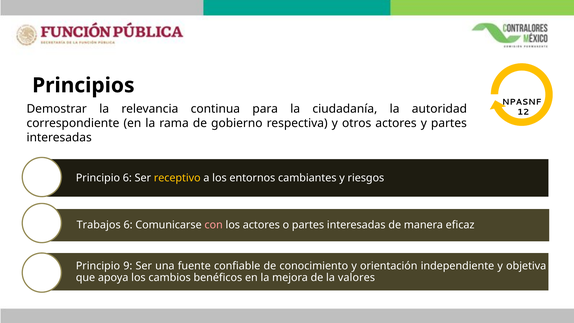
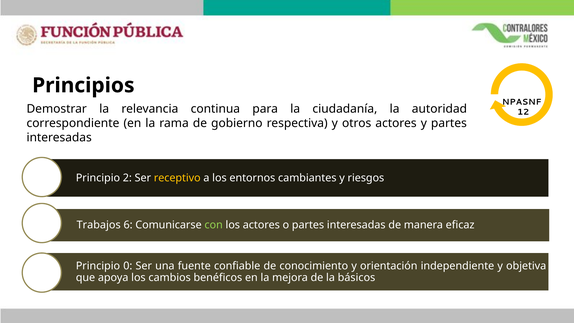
Principio 6: 6 -> 2 (127, 178)
con colour: pink -> light green (214, 225)
9: 9 -> 0 (128, 266)
valores: valores -> básicos (356, 277)
